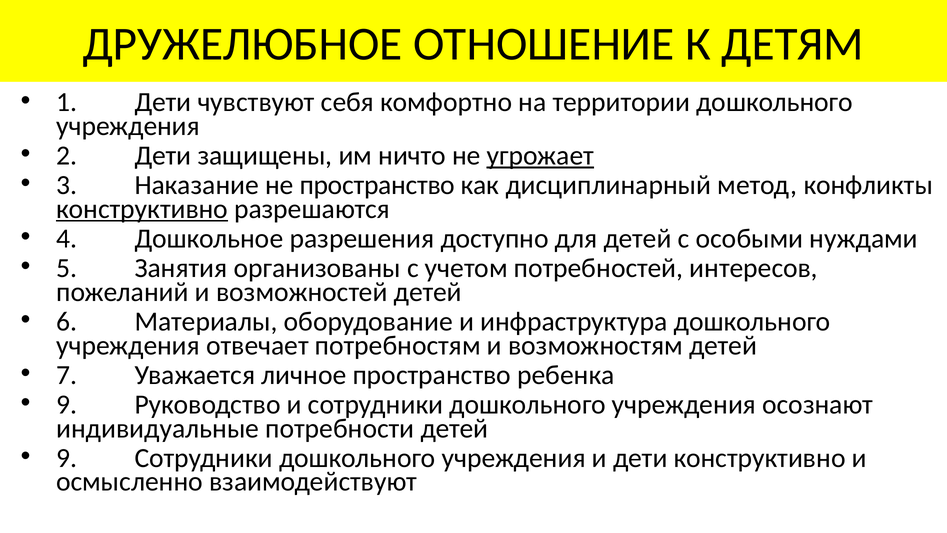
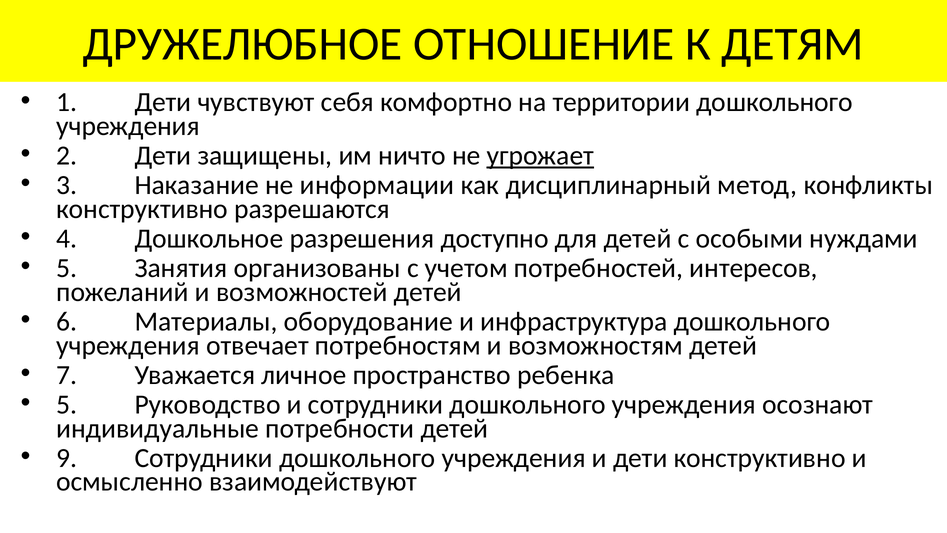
не пространство: пространство -> информации (377, 185)
конструктивно underline: present -> none (142, 209)
9: 9 -> 5 (67, 404)
